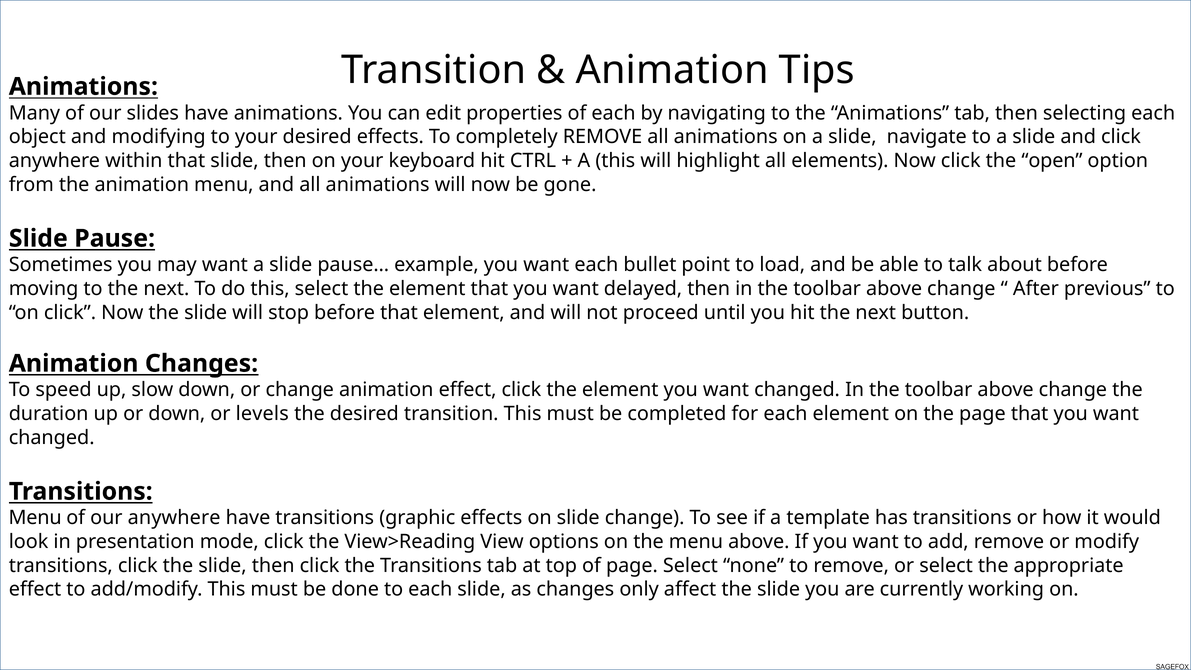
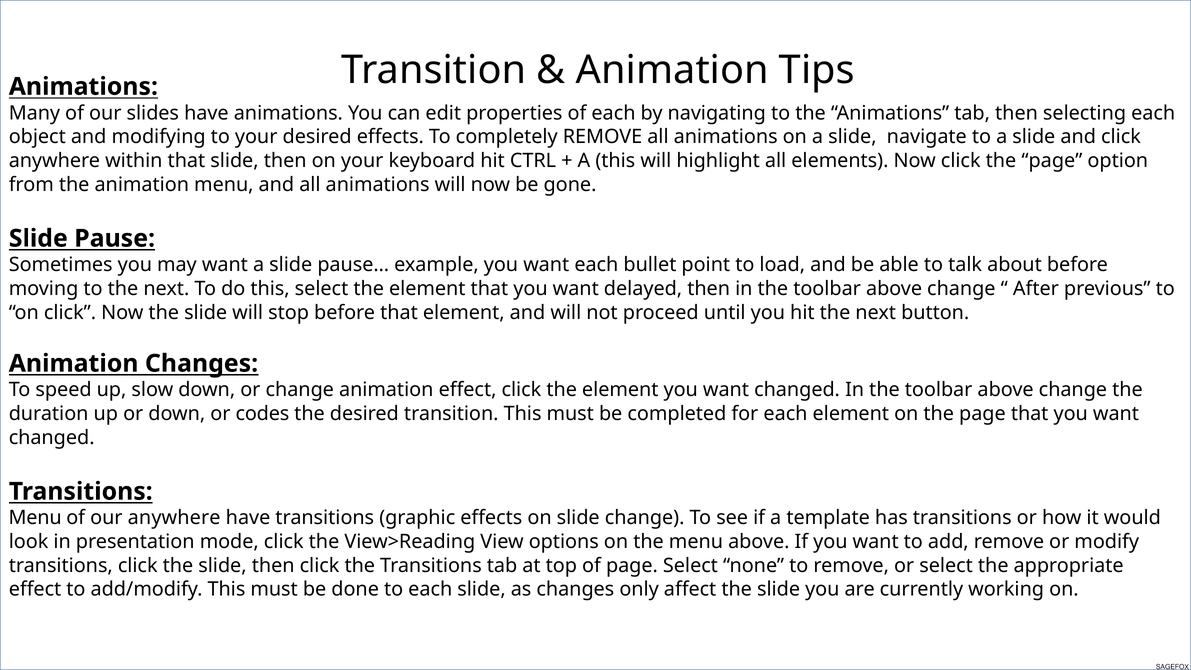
click the open: open -> page (1052, 161)
levels: levels -> codes (262, 414)
